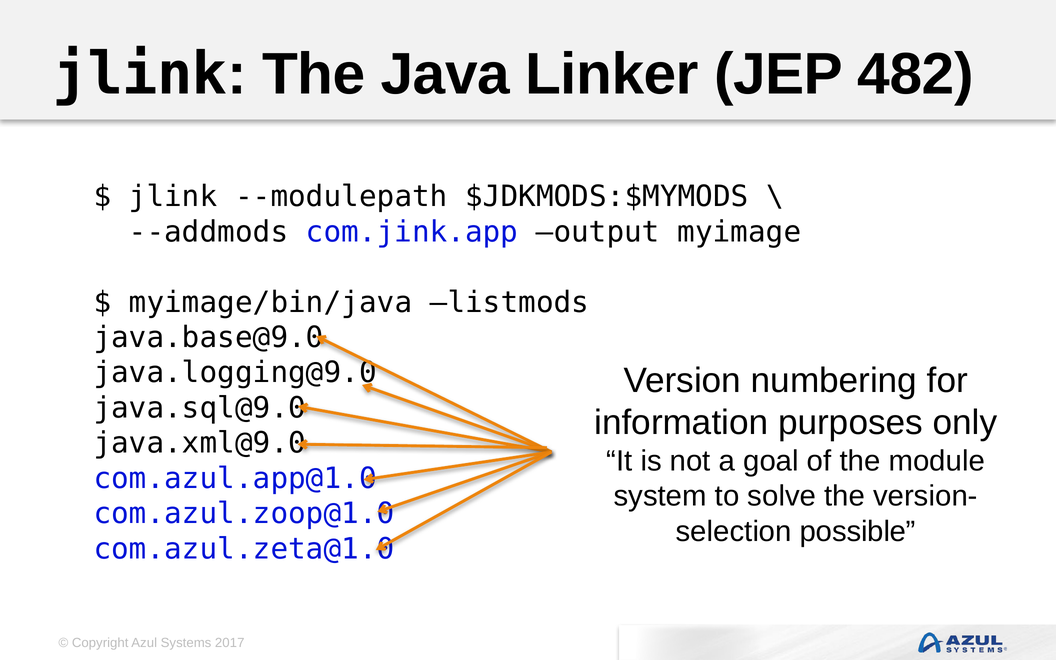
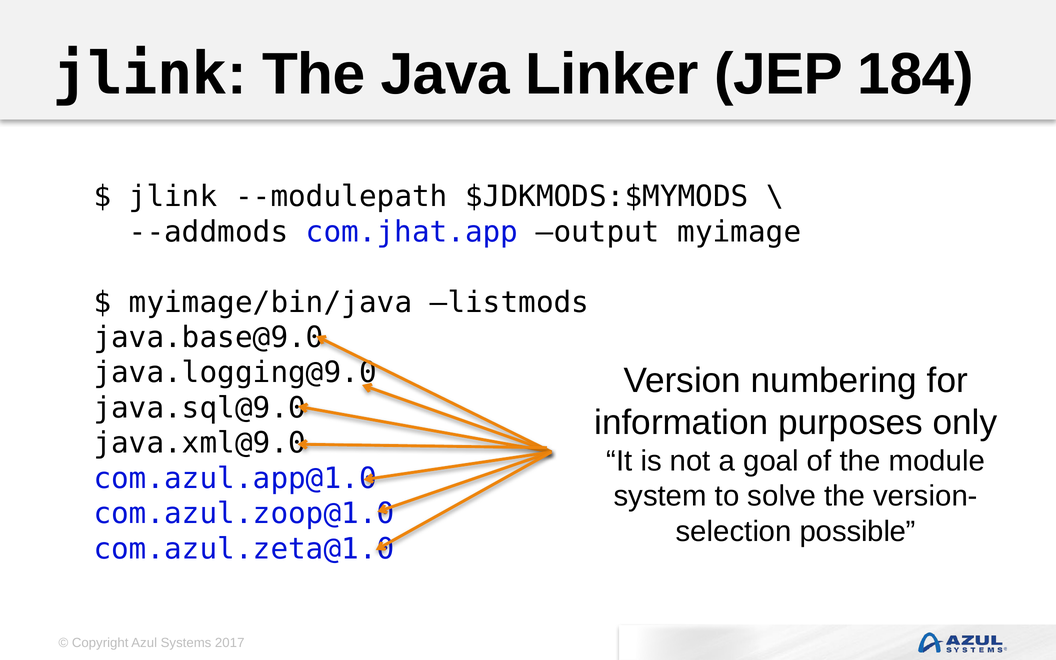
482: 482 -> 184 (915, 74)
com.jink.app: com.jink.app -> com.jhat.app (412, 232)
